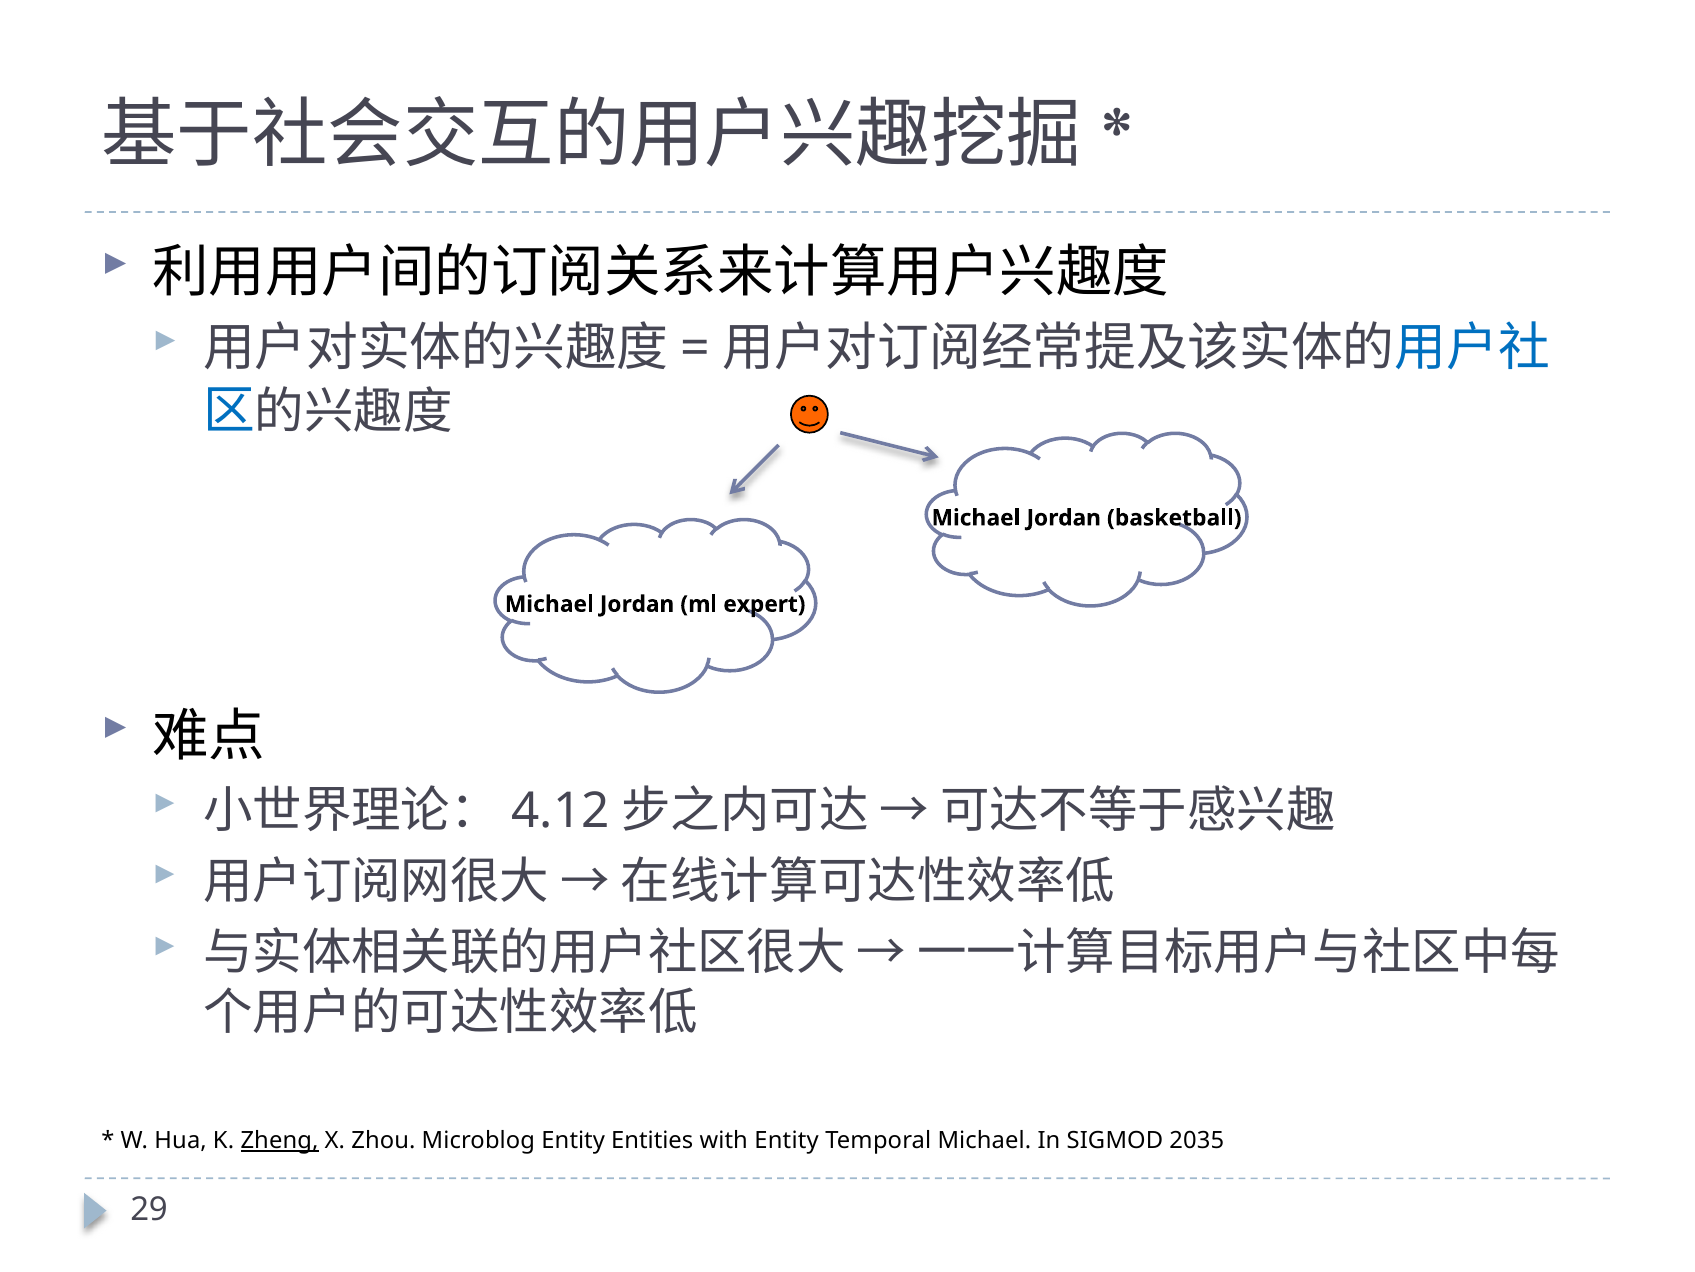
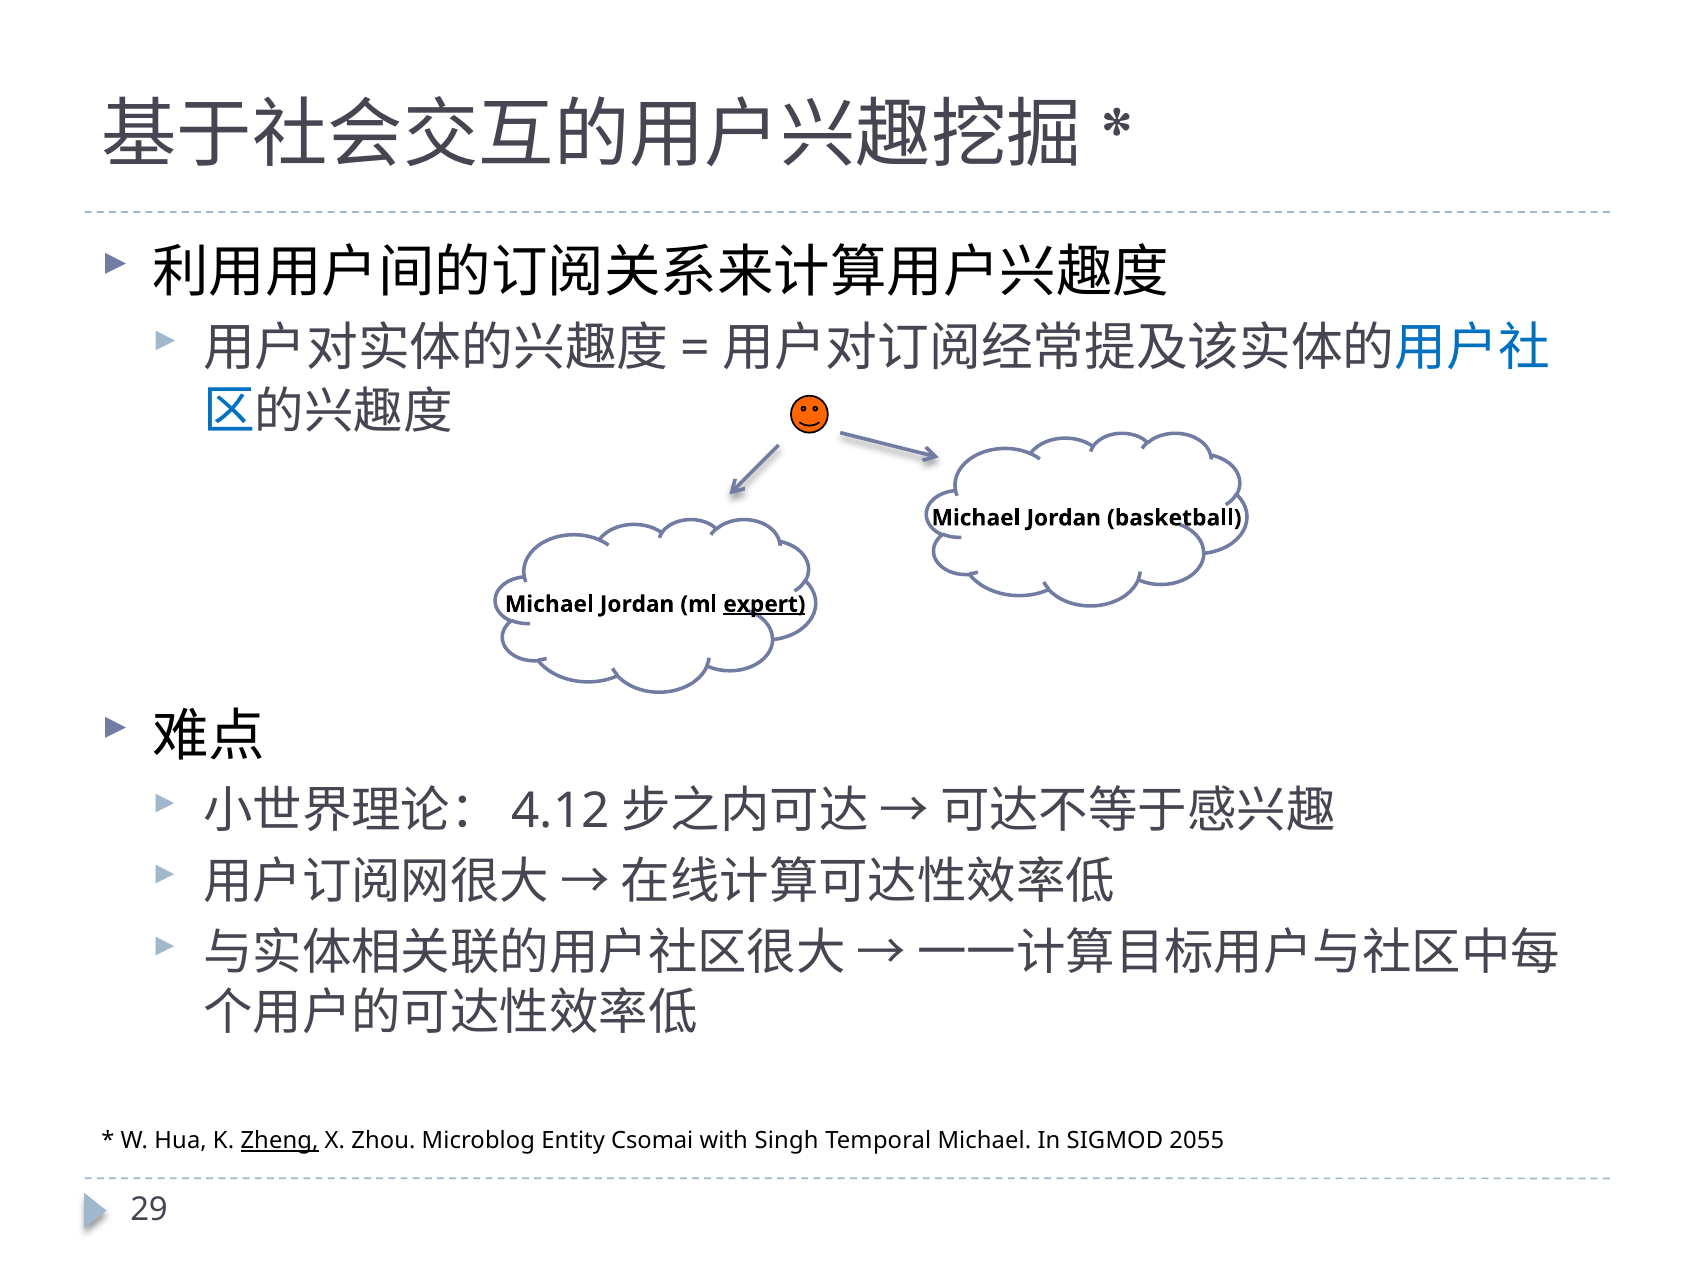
expert underline: none -> present (764, 604)
Entities: Entities -> Csomai (652, 1140)
with Entity: Entity -> Singh (787, 1140)
2035: 2035 -> 2055 (1197, 1140)
